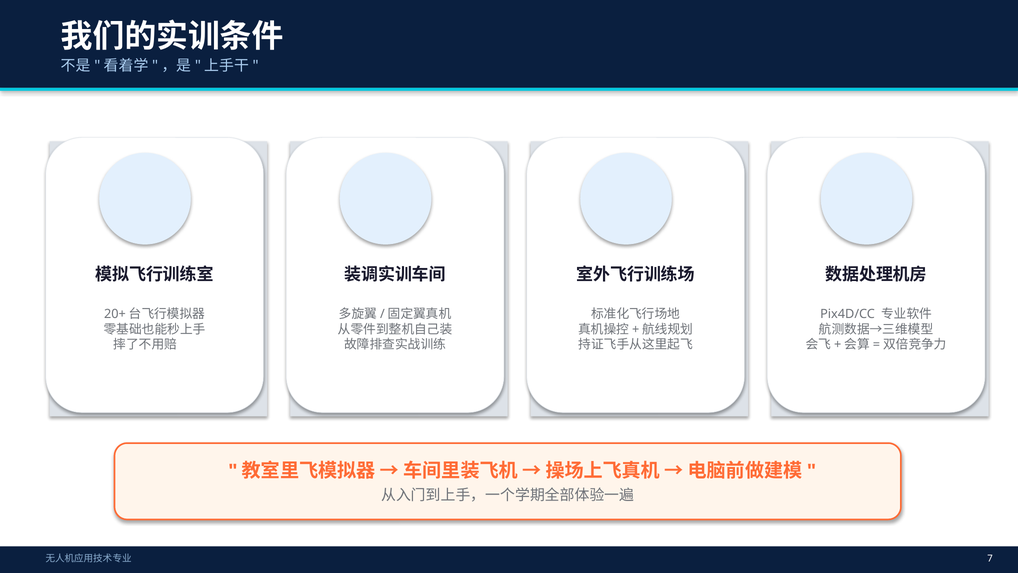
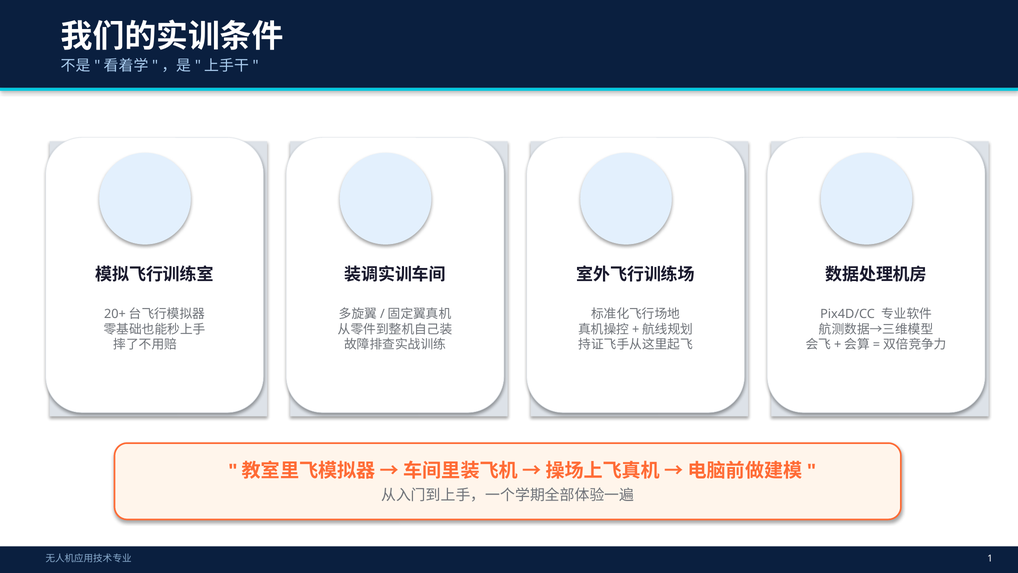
7: 7 -> 1 (990, 558)
